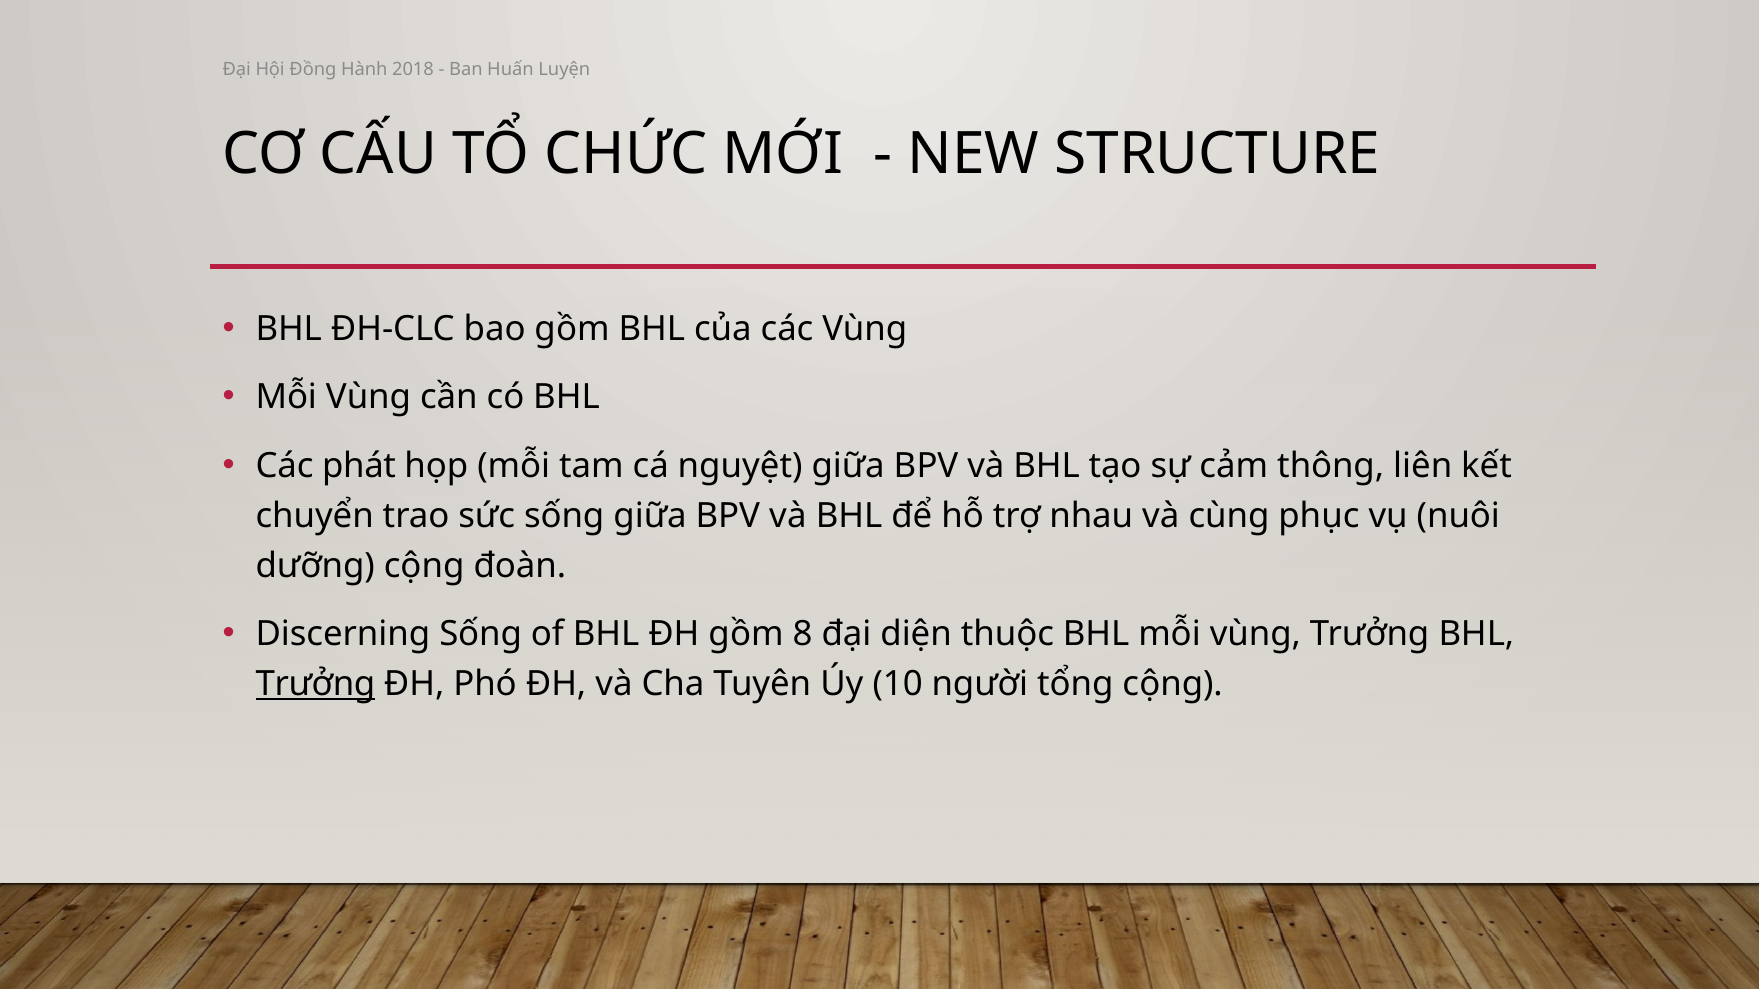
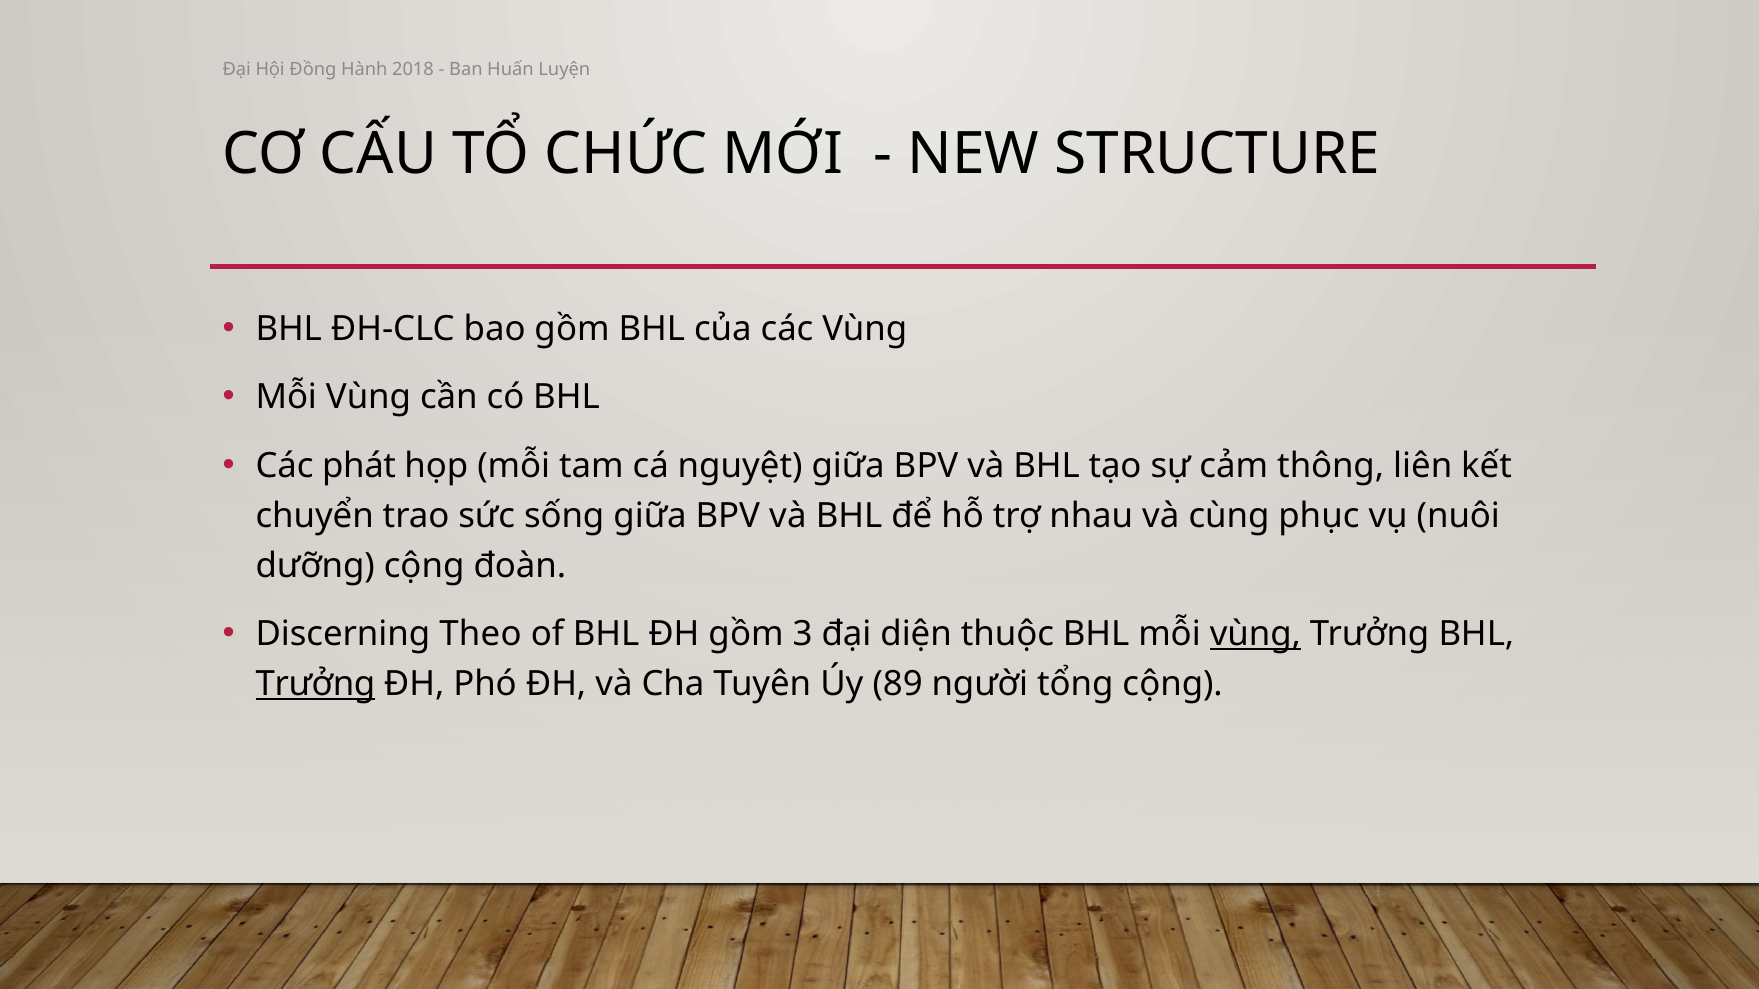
Discerning Sống: Sống -> Theo (480, 634)
8: 8 -> 3 (803, 634)
vùng underline: none -> present (1255, 634)
10: 10 -> 89 (898, 684)
